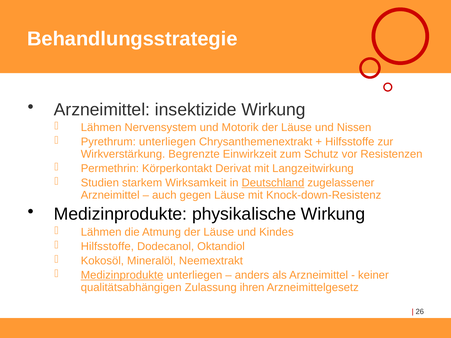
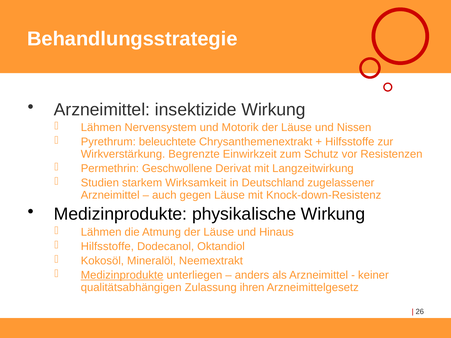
Pyrethrum unterliegen: unterliegen -> beleuchtete (167, 142)
Körperkontakt: Körperkontakt -> Geschwollene (177, 169)
Deutschland underline: present -> none (273, 183)
Kindes: Kindes -> Hinaus (276, 232)
